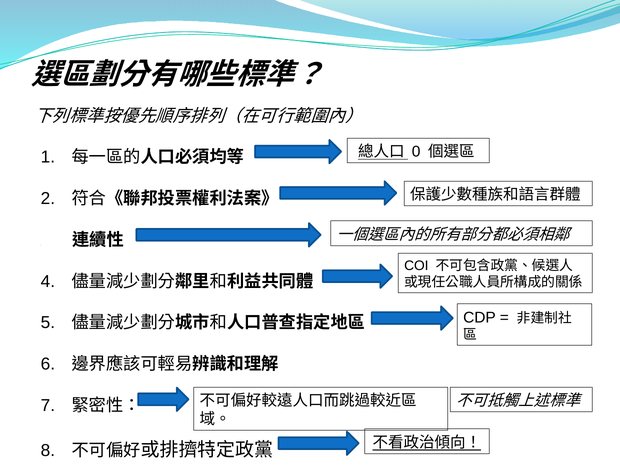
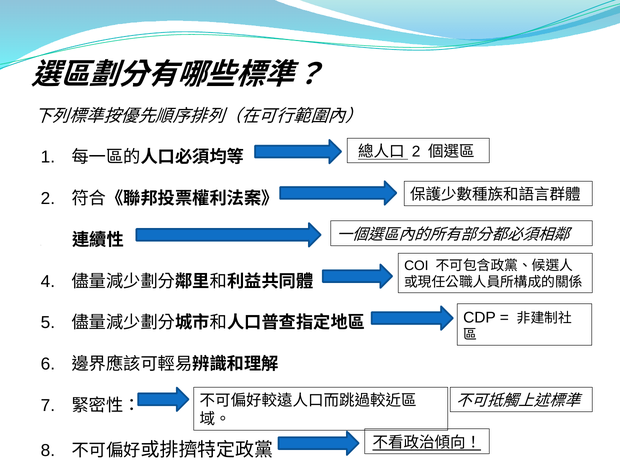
0: 0 -> 2 (416, 152)
